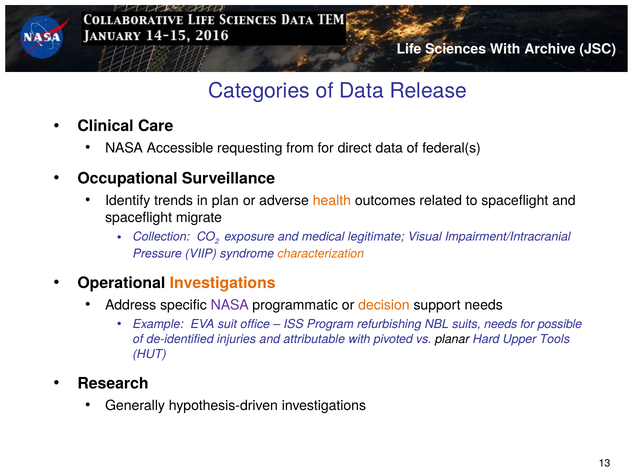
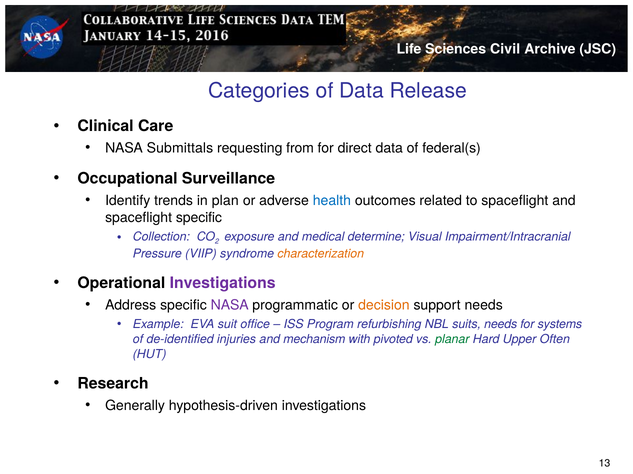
With: With -> Civil (505, 49)
Accessible: Accessible -> Submittals (180, 148)
health colour: orange -> blue (332, 201)
spaceflight migrate: migrate -> specific (199, 218)
legitimate: legitimate -> determine (376, 237)
Investigations colour: orange -> purple (223, 284)
possible: possible -> systems (560, 325)
attributable: attributable -> mechanism (314, 340)
planar colour: black -> green (452, 340)
Tools: Tools -> Often (555, 340)
